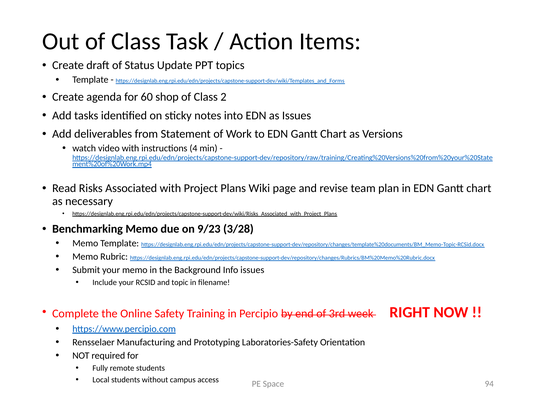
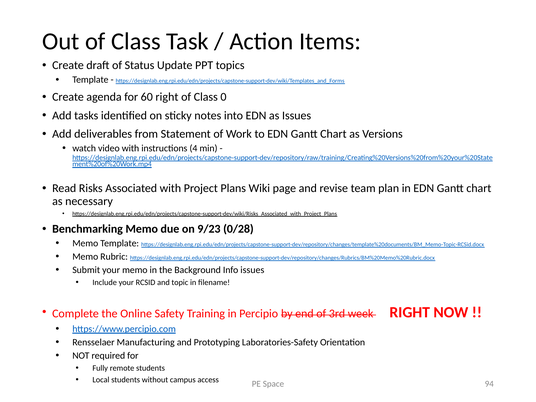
60 shop: shop -> right (167, 97)
2: 2 -> 0 (223, 97)
3/28: 3/28 -> 0/28 (238, 229)
